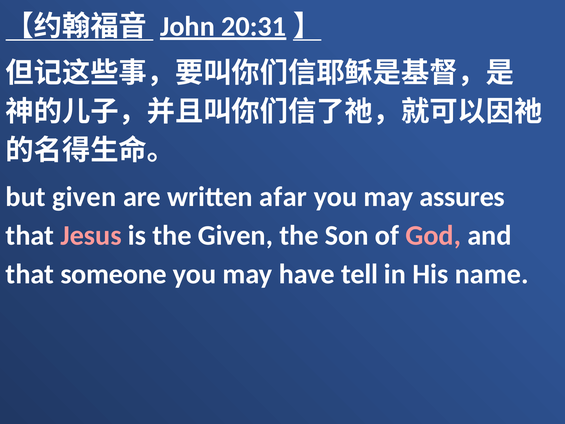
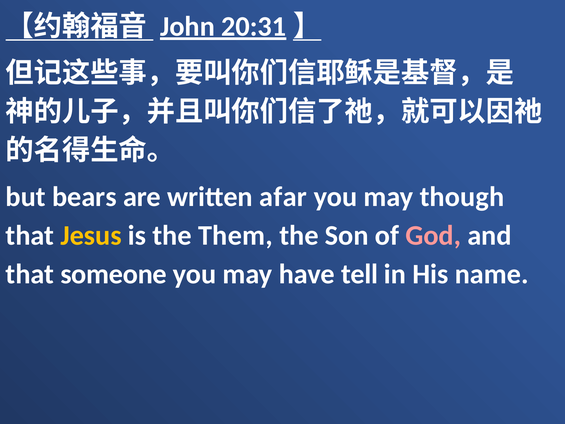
but given: given -> bears (84, 197)
assures: assures -> though (462, 197)
Jesus colour: pink -> yellow (91, 235)
the Given: Given -> Them (235, 235)
